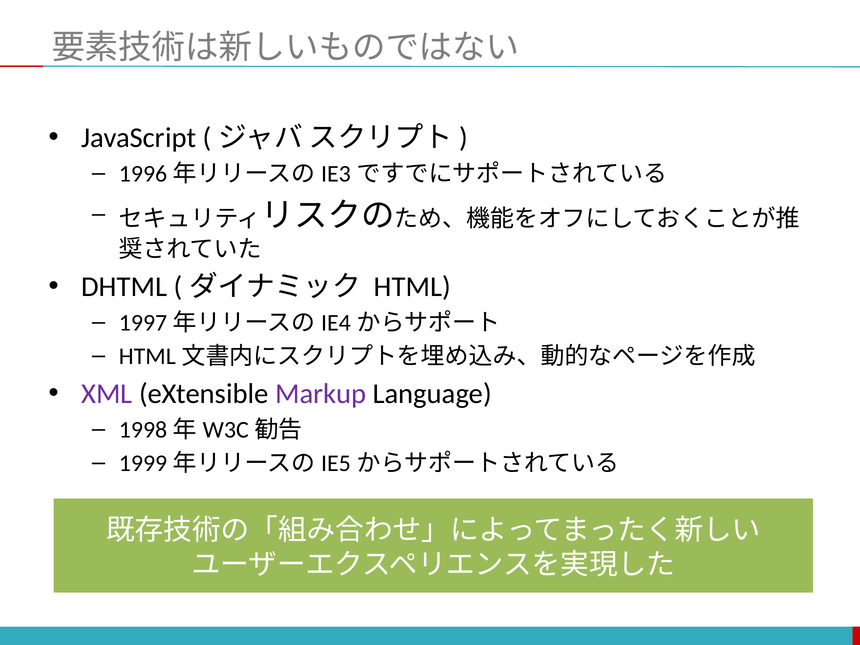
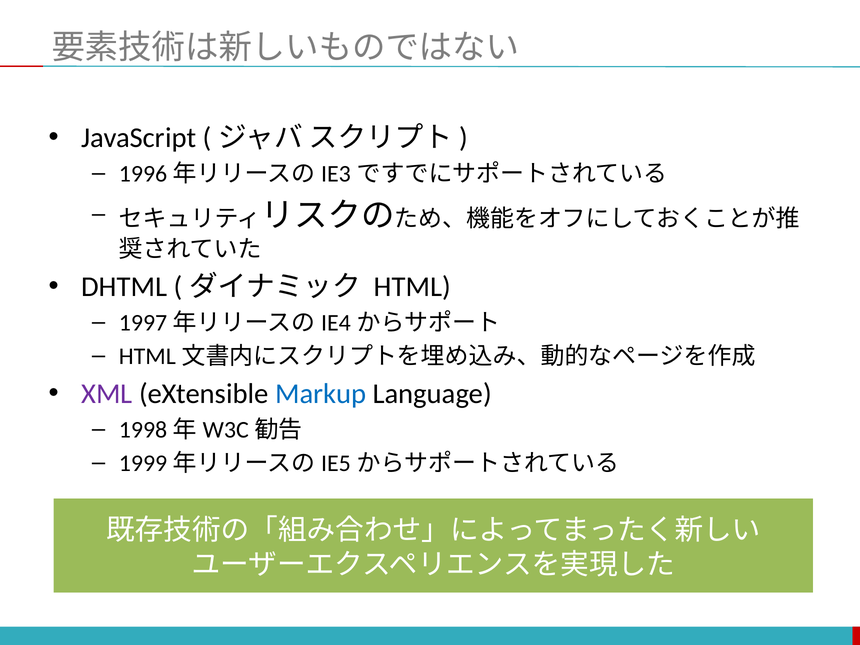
Markup colour: purple -> blue (321, 394)
